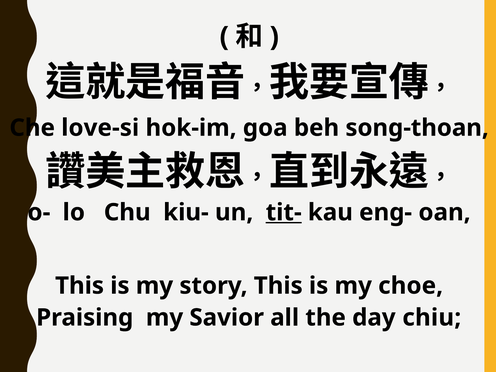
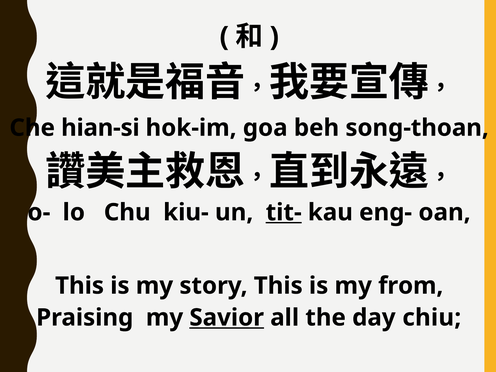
love-si: love-si -> hian-si (100, 128)
choe: choe -> from (411, 286)
Savior underline: none -> present (227, 318)
